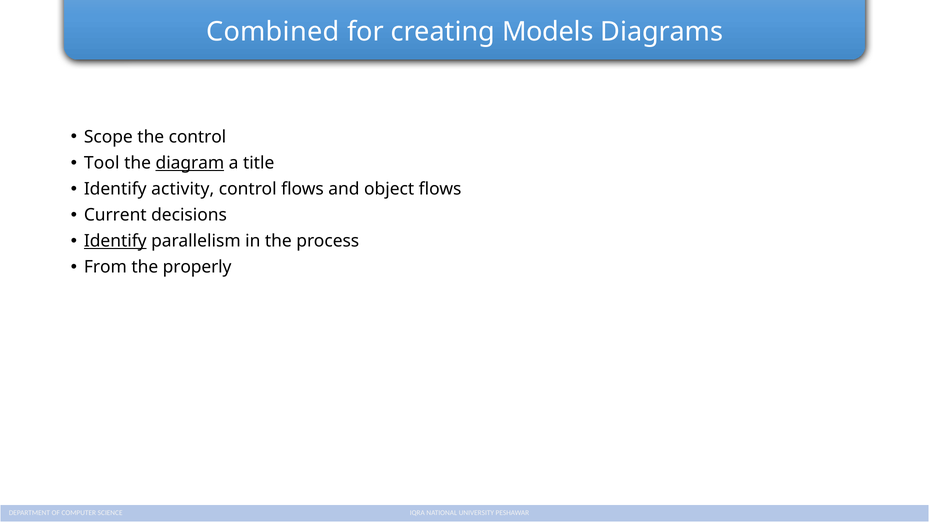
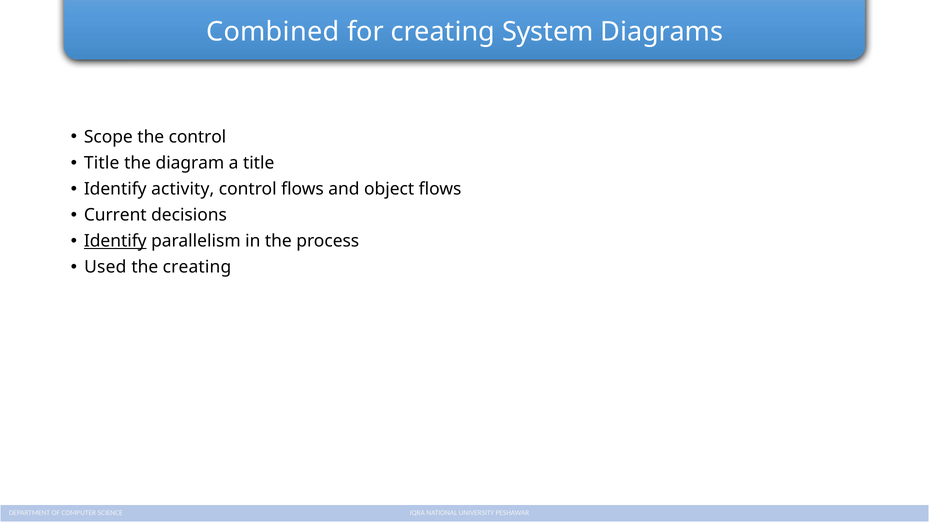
Models: Models -> System (548, 32)
Tool: Tool -> Title (102, 163)
diagram underline: present -> none (190, 163)
From: From -> Used (105, 267)
the properly: properly -> creating (197, 267)
